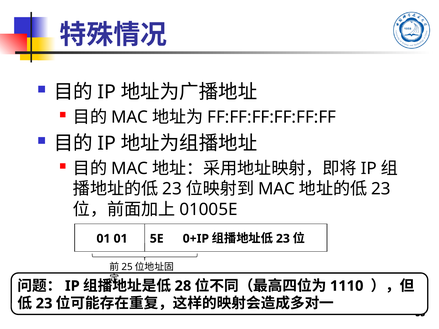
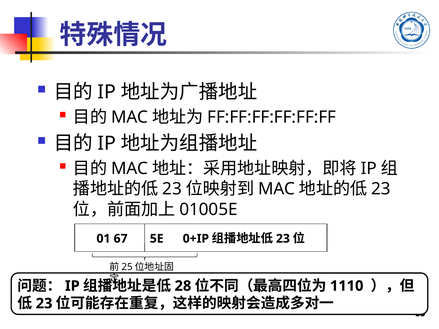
01 01: 01 -> 67 (121, 239)
